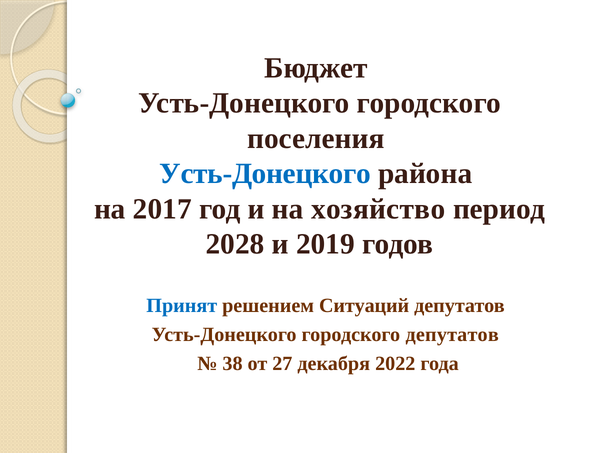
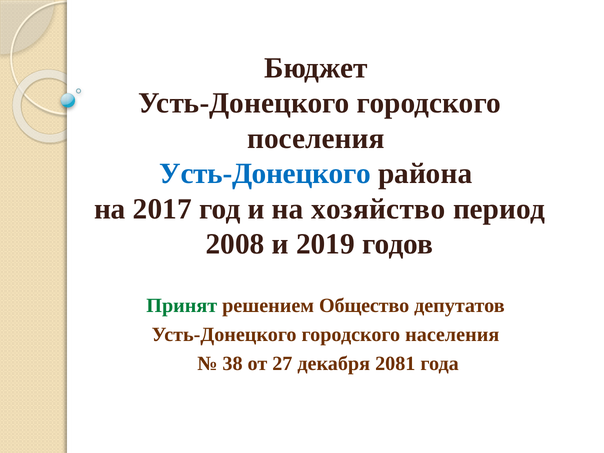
2028: 2028 -> 2008 (235, 244)
Принят colour: blue -> green (182, 305)
Ситуаций: Ситуаций -> Общество (364, 305)
городского депутатов: депутатов -> населения (452, 335)
2022: 2022 -> 2081 (395, 364)
